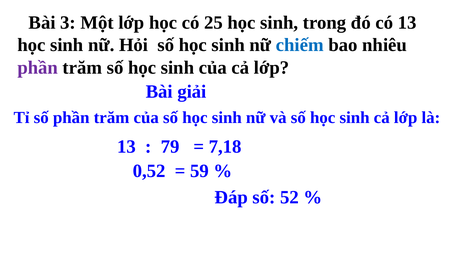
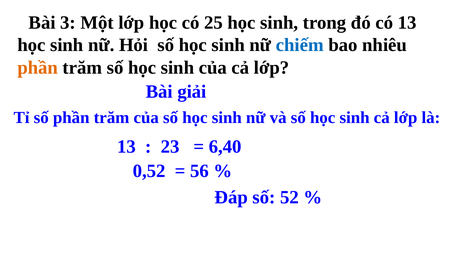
phần colour: purple -> orange (38, 68)
79: 79 -> 23 (170, 147)
7,18: 7,18 -> 6,40 (225, 147)
59: 59 -> 56 (199, 171)
